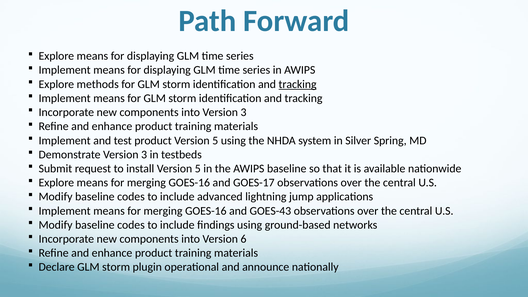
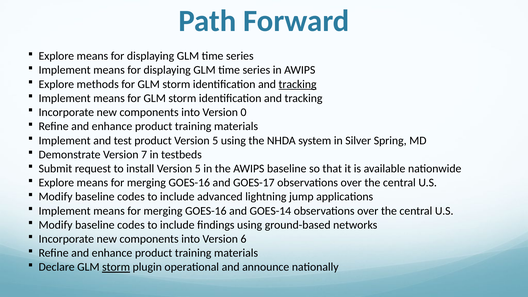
into Version 3: 3 -> 0 (244, 112)
Demonstrate Version 3: 3 -> 7 (144, 155)
GOES-43: GOES-43 -> GOES-14 (270, 211)
storm underline: none -> present (116, 267)
